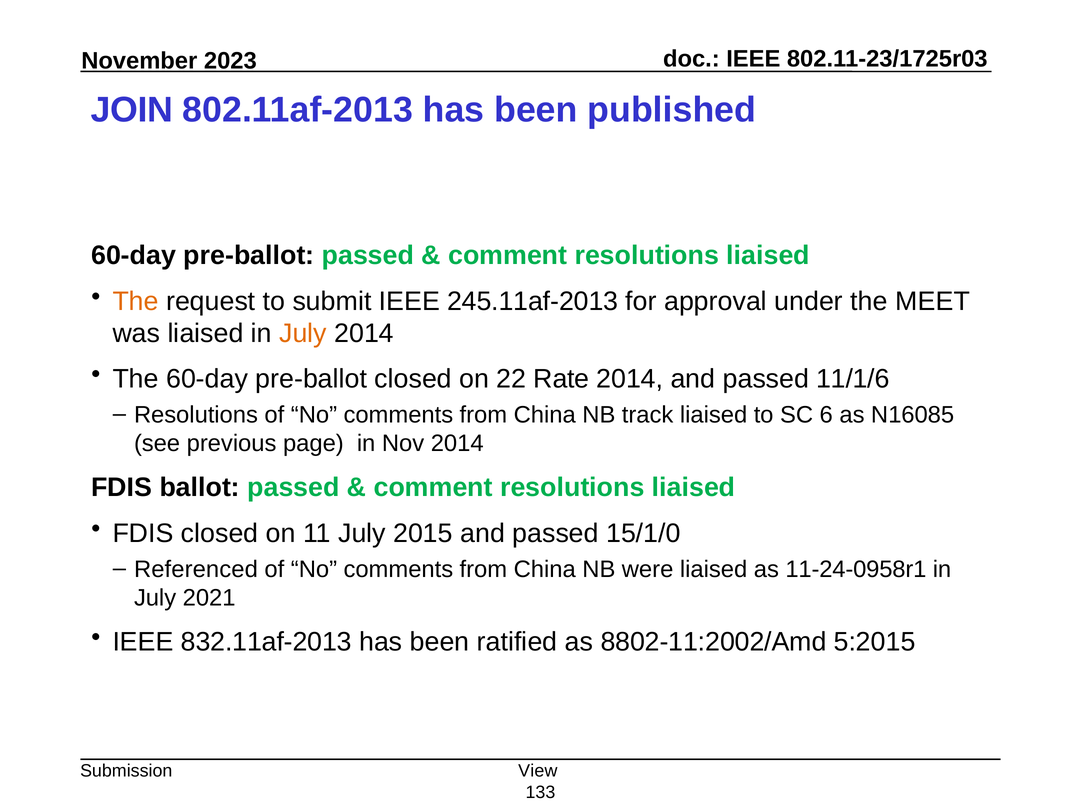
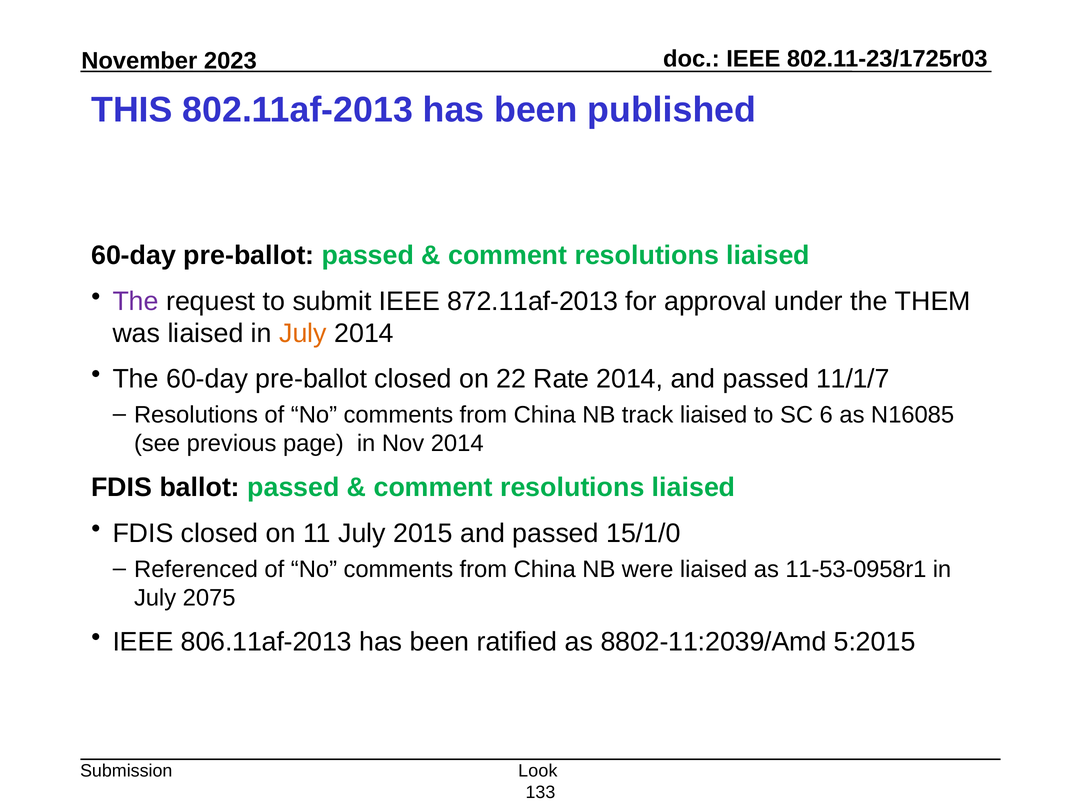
JOIN: JOIN -> THIS (132, 110)
The colour: orange -> purple (136, 301)
245.11af-2013: 245.11af-2013 -> 872.11af-2013 (533, 301)
MEET: MEET -> THEM (933, 301)
11/1/6: 11/1/6 -> 11/1/7 (853, 379)
11-24-0958r1: 11-24-0958r1 -> 11-53-0958r1 (856, 569)
2021: 2021 -> 2075 (209, 598)
832.11af-2013: 832.11af-2013 -> 806.11af-2013 (266, 642)
8802-11:2002/Amd: 8802-11:2002/Amd -> 8802-11:2039/Amd (713, 642)
View: View -> Look (538, 771)
